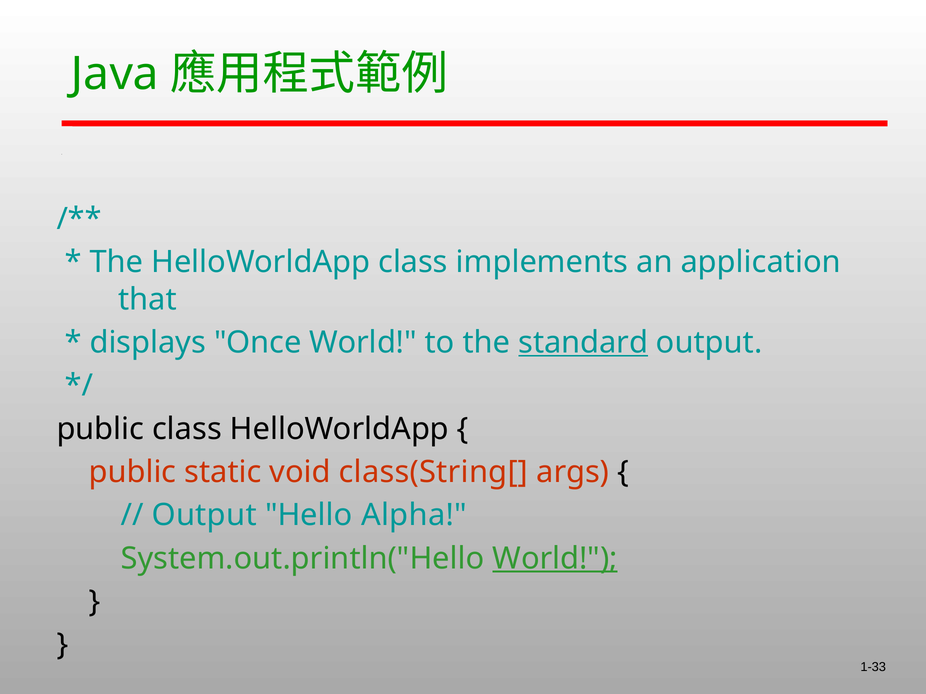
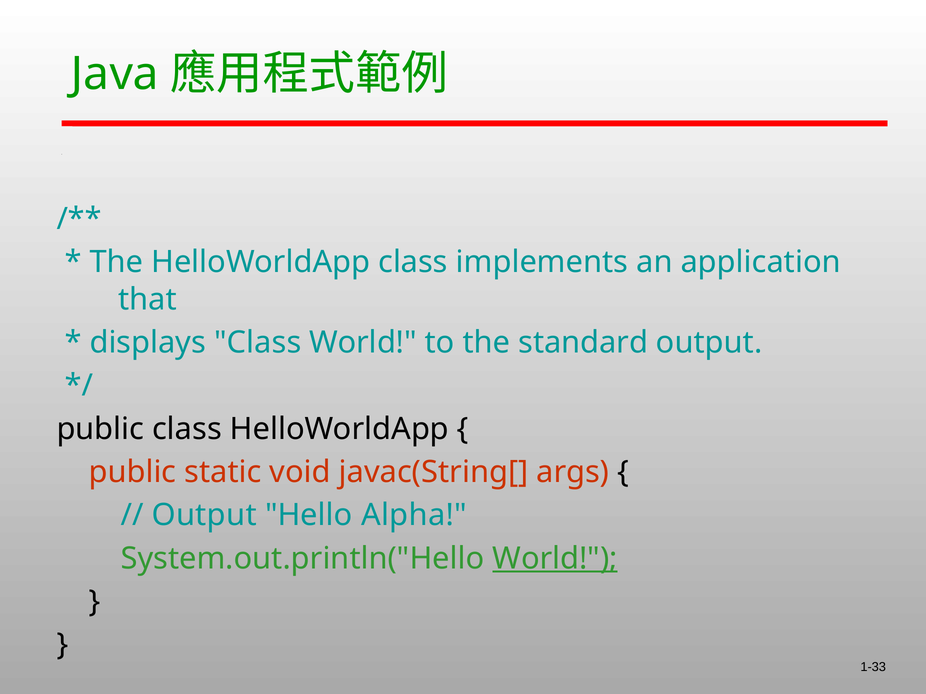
displays Once: Once -> Class (258, 343)
standard underline: present -> none (583, 343)
class(String[: class(String[ -> javac(String[ (434, 472)
